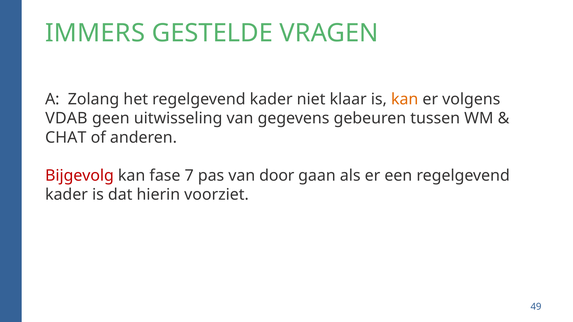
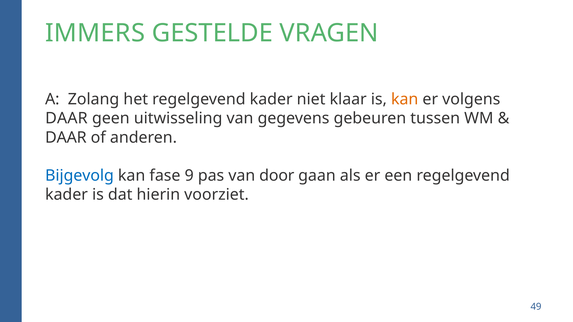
VDAB: VDAB -> DAAR (66, 119)
CHAT: CHAT -> DAAR (66, 138)
Bijgevolg colour: red -> blue (79, 176)
7: 7 -> 9 (189, 176)
